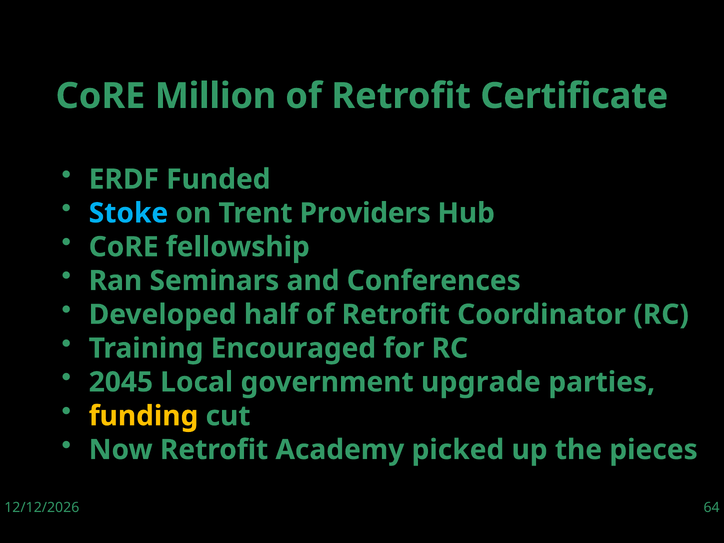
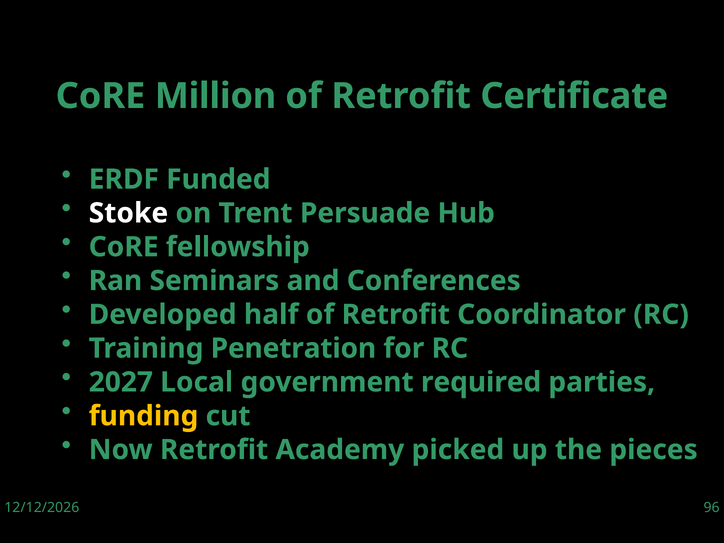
Stoke colour: light blue -> white (128, 213)
Providers: Providers -> Persuade (365, 213)
Encouraged: Encouraged -> Penetration (293, 348)
2045: 2045 -> 2027 (121, 382)
upgrade: upgrade -> required (481, 382)
64: 64 -> 96 (712, 508)
